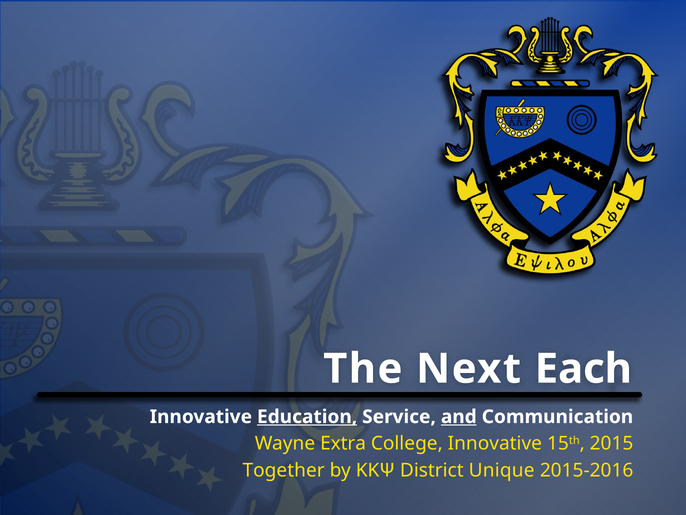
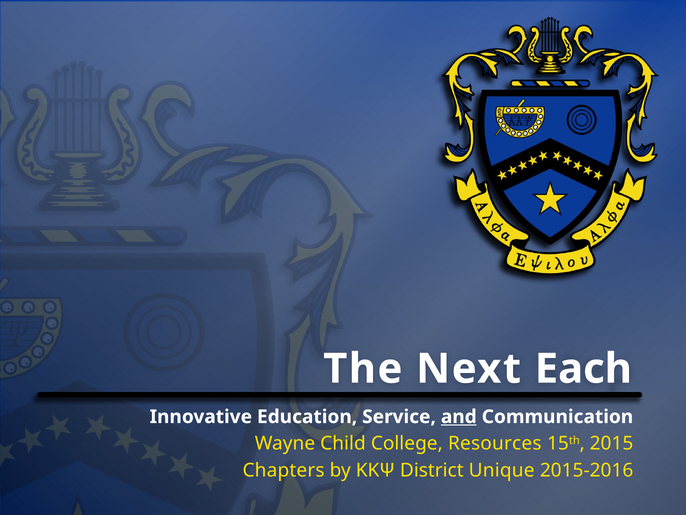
Education underline: present -> none (307, 416)
Extra: Extra -> Child (343, 443)
College Innovative: Innovative -> Resources (495, 443)
Together: Together -> Chapters (284, 470)
